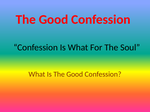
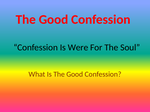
Is What: What -> Were (78, 48)
